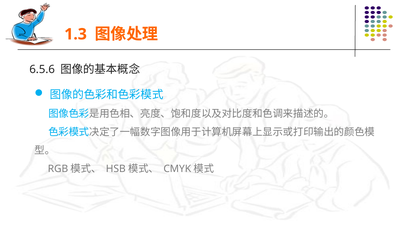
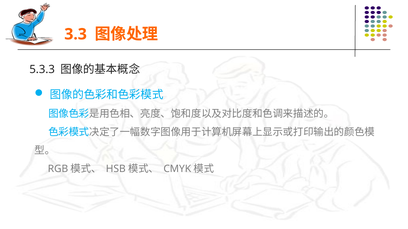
1.3: 1.3 -> 3.3 (76, 34)
6.5.6: 6.5.6 -> 5.3.3 (42, 70)
